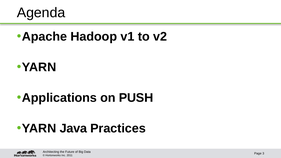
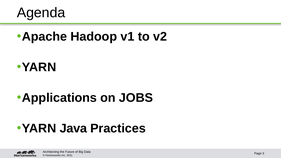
PUSH: PUSH -> JOBS (136, 98)
